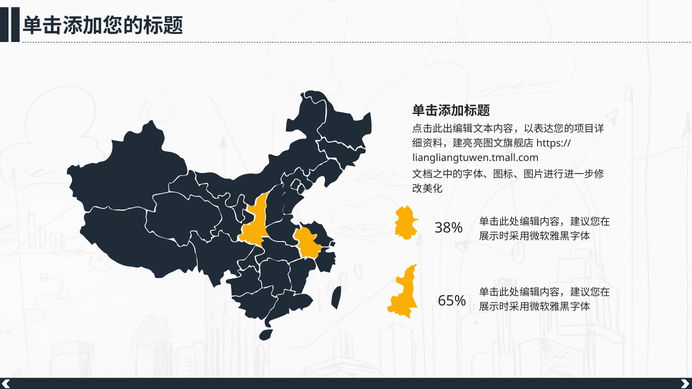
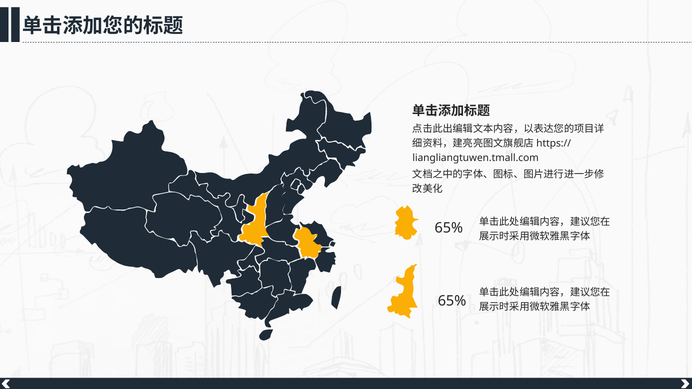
38%: 38% -> 65% (449, 228)
